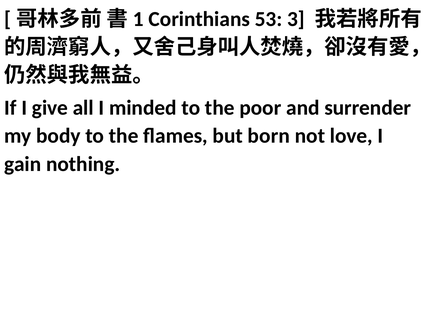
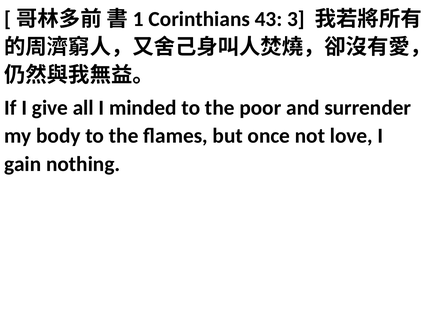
53: 53 -> 43 (268, 19)
born: born -> once (269, 136)
